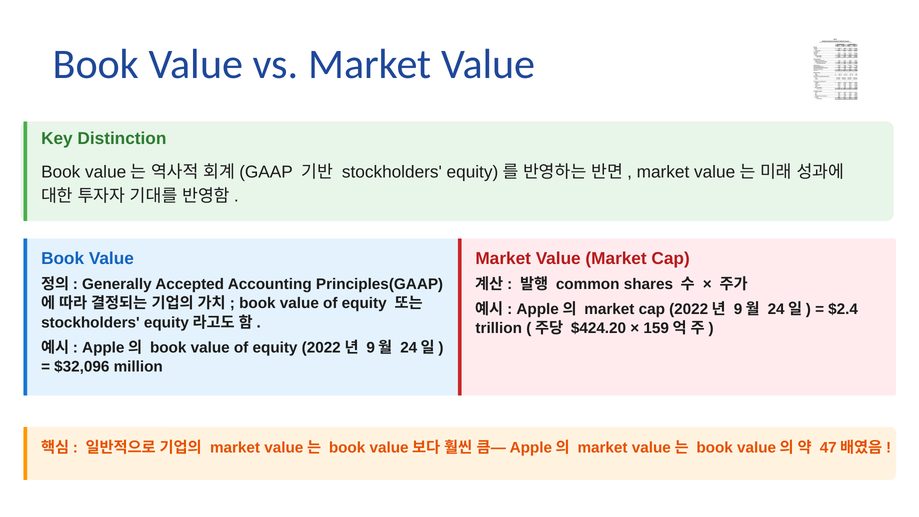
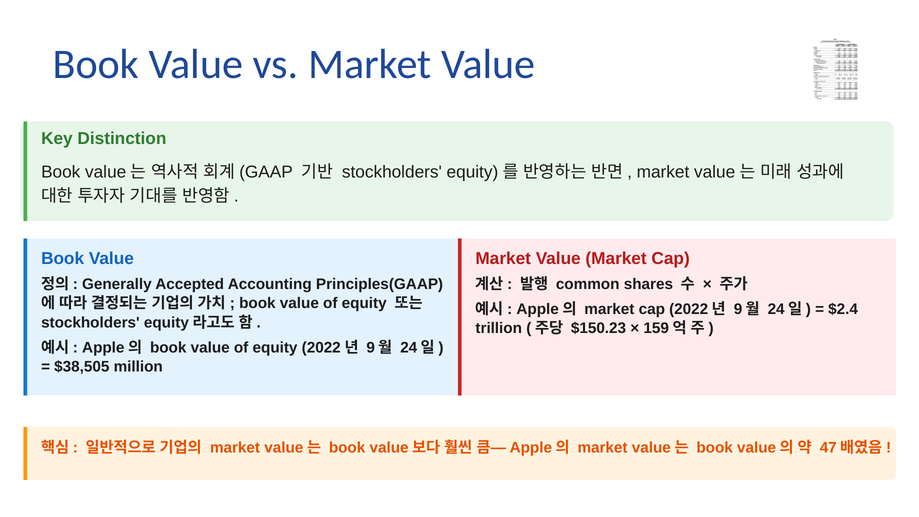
$424.20: $424.20 -> $150.23 (598, 328)
$32,096: $32,096 -> $38,505 (82, 367)
